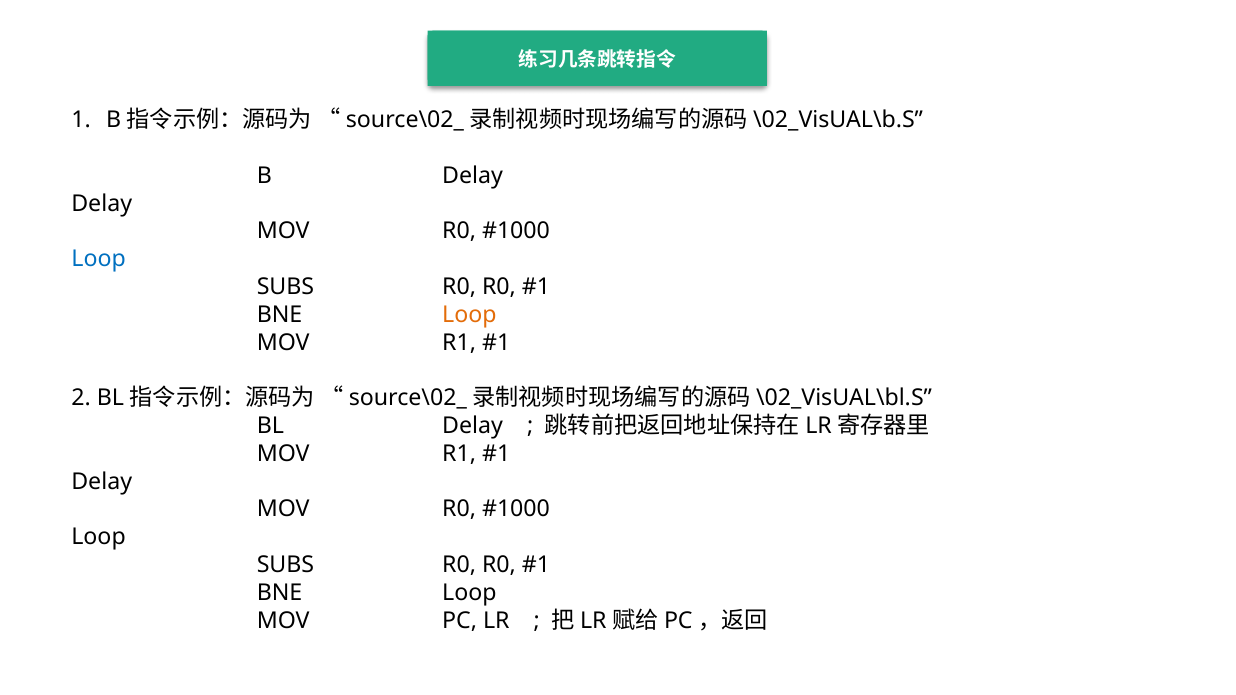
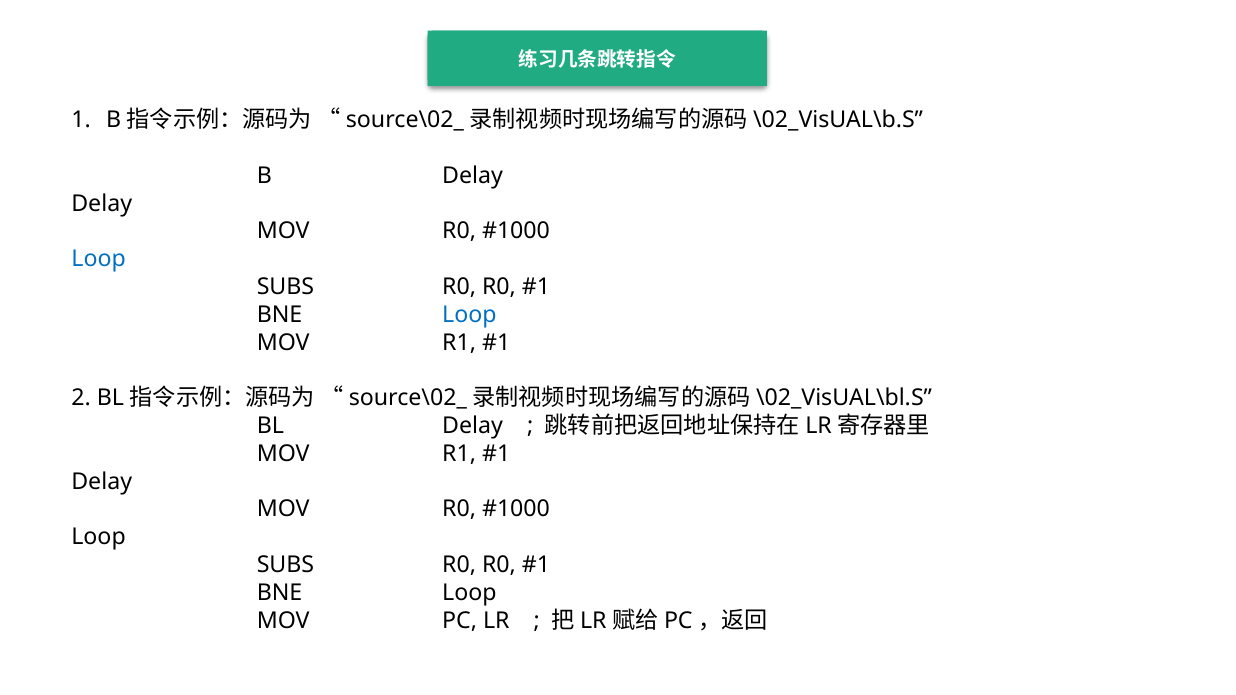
Loop colour: orange -> blue (469, 315)
